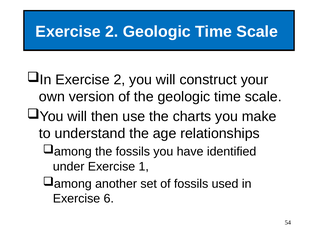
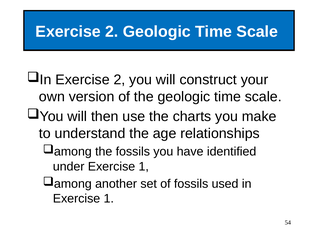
6: 6 -> 1 (109, 199)
